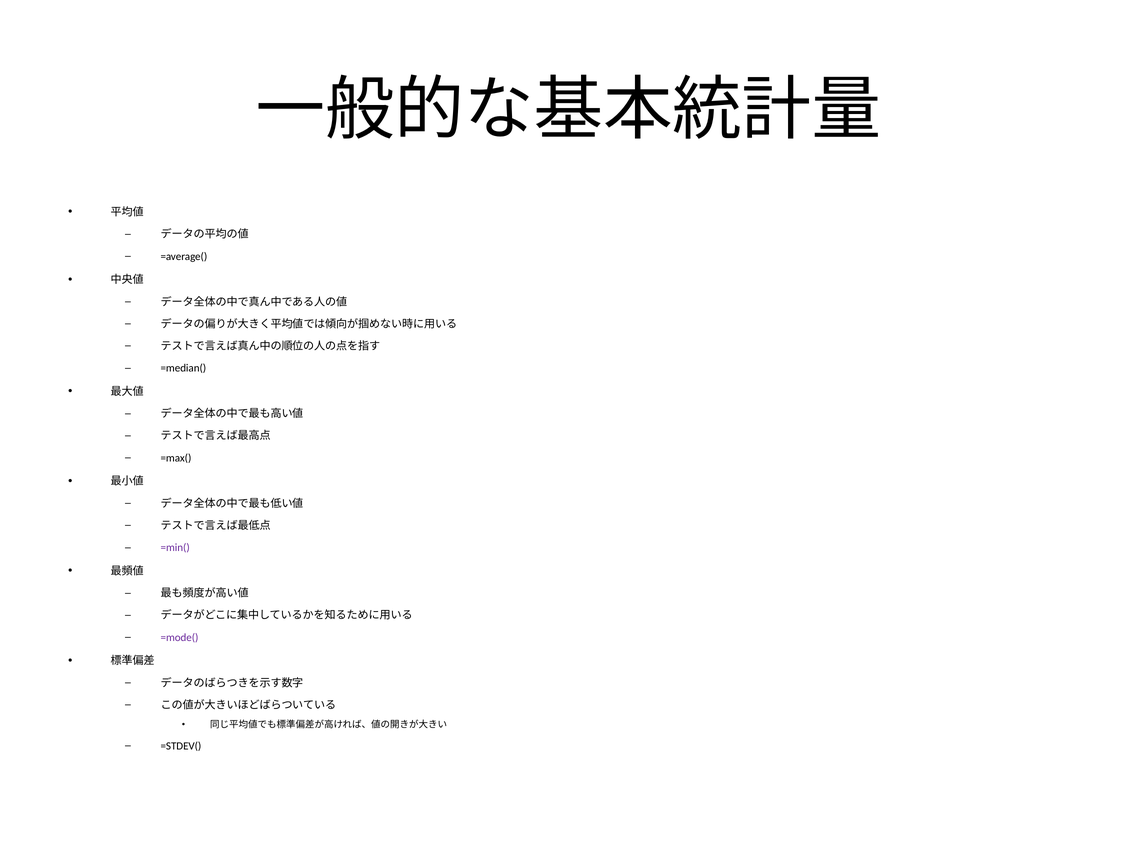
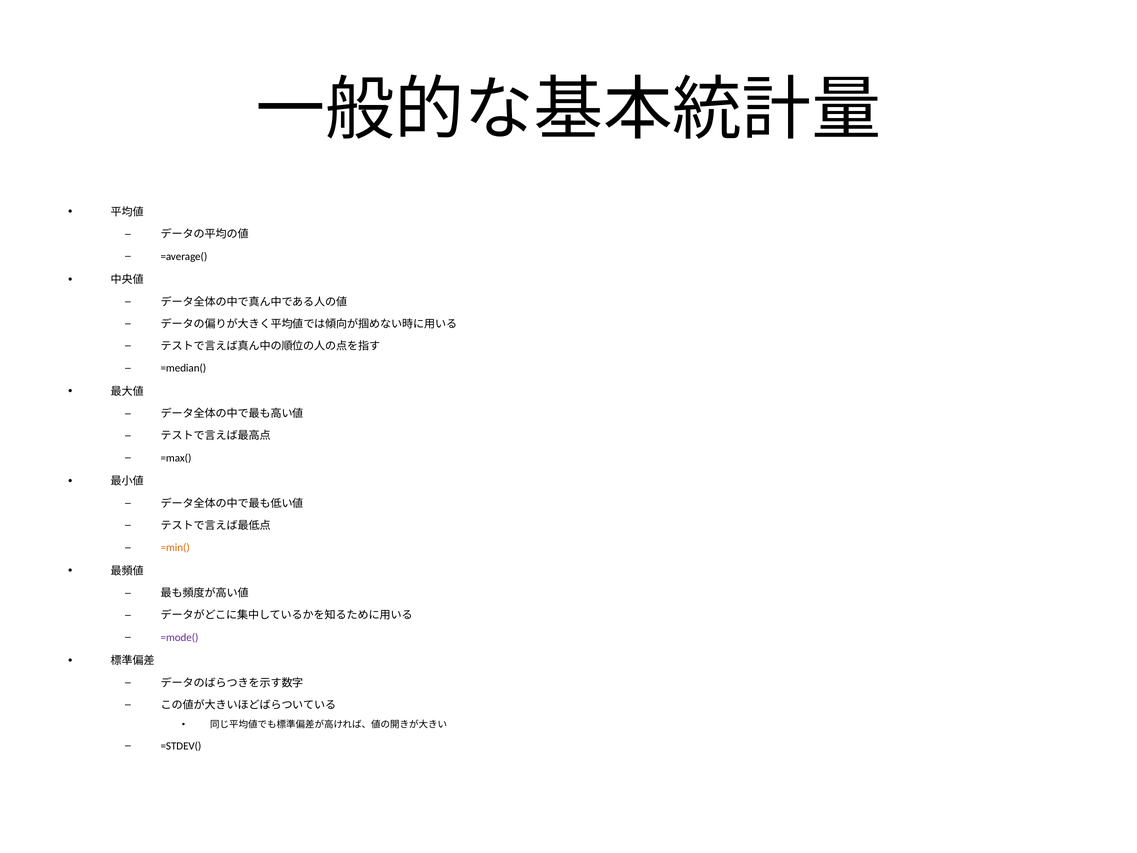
=min( colour: purple -> orange (175, 548)
